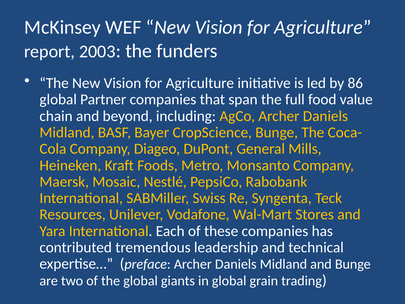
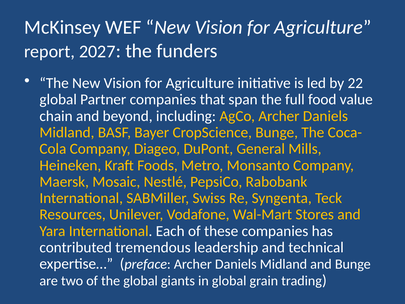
2003: 2003 -> 2027 (97, 52)
86: 86 -> 22 (355, 83)
